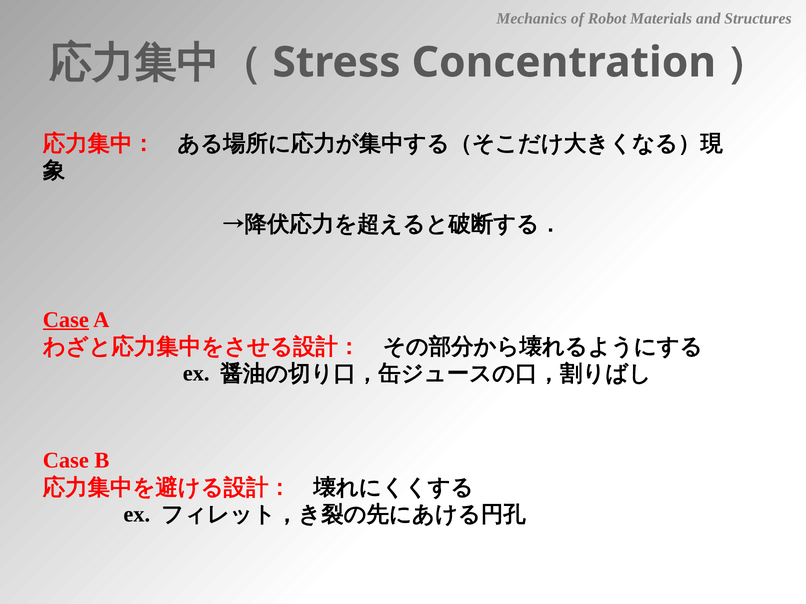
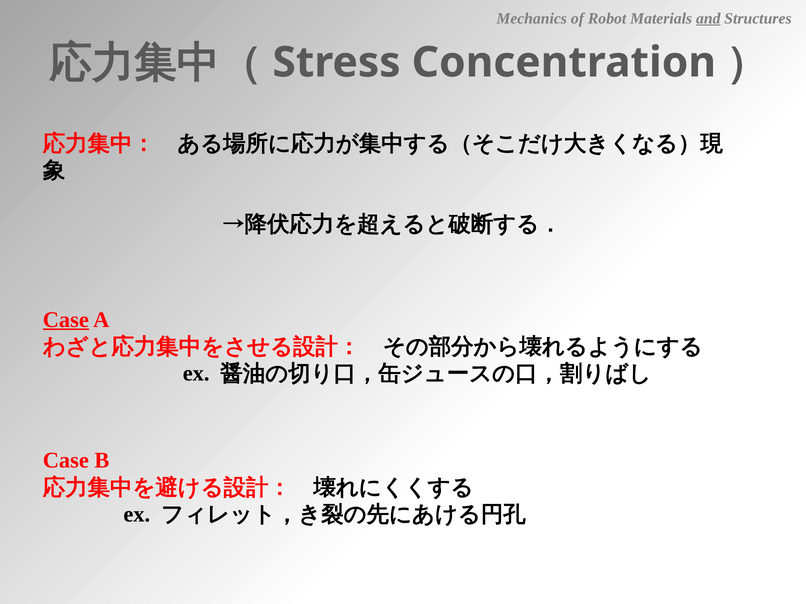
and underline: none -> present (708, 18)
